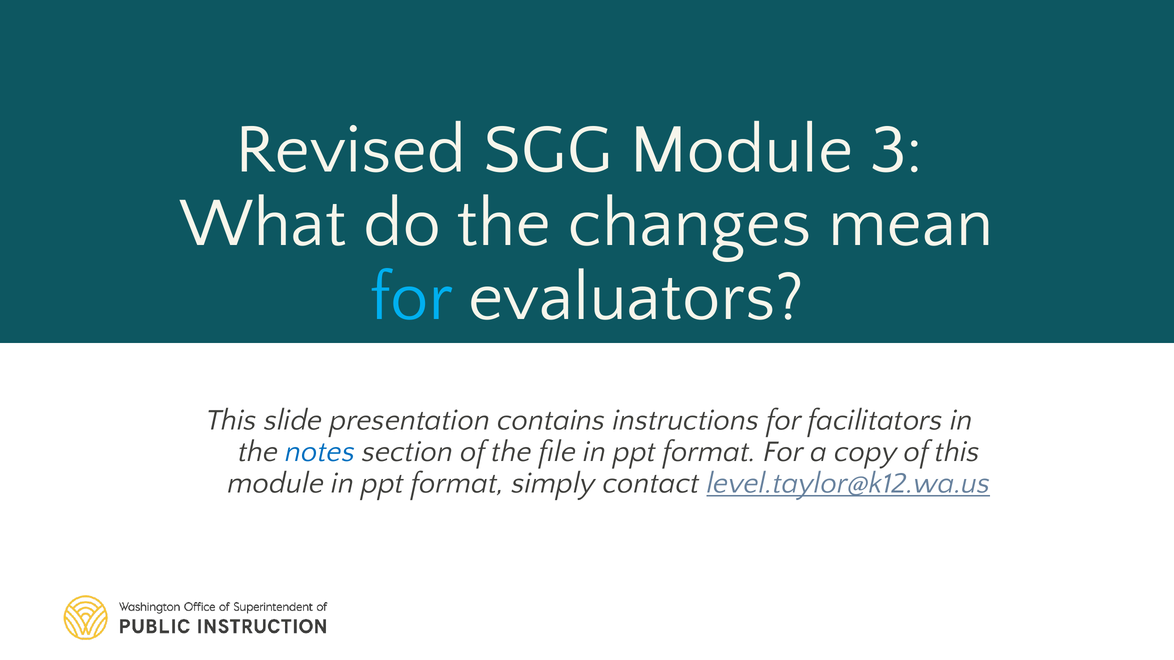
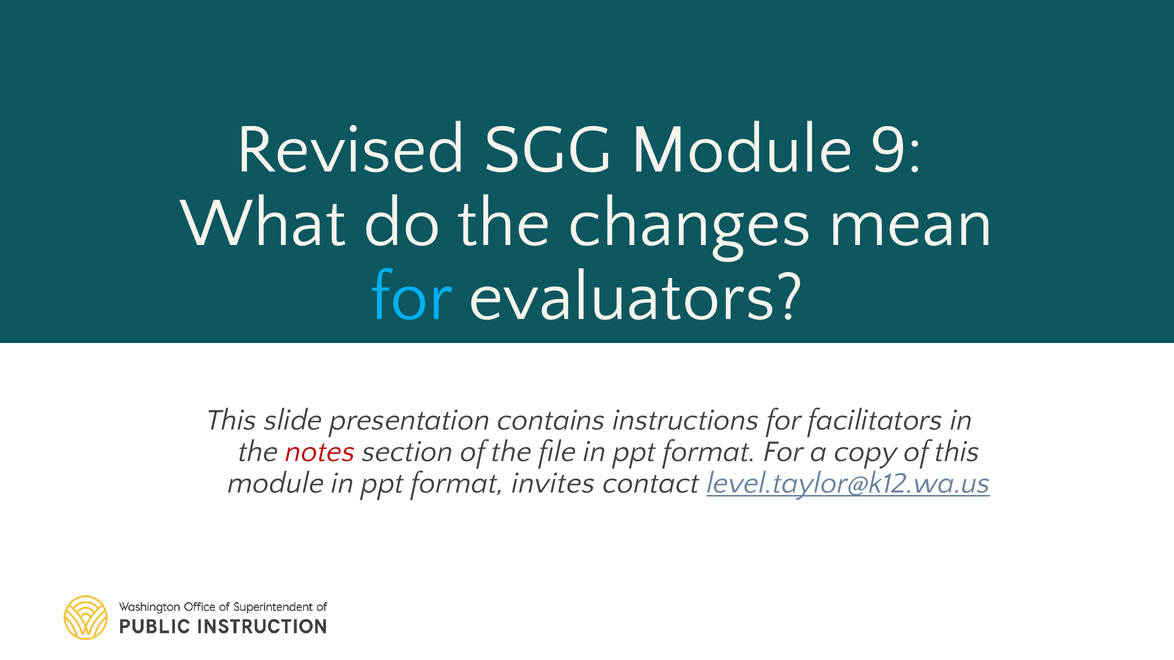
3: 3 -> 9 (896, 149)
notes colour: blue -> red (320, 452)
simply: simply -> invites (553, 484)
